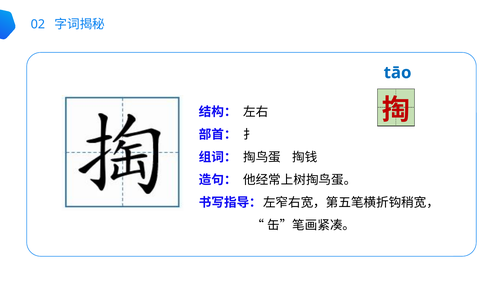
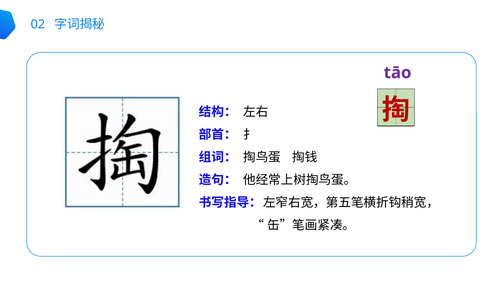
tāo colour: blue -> purple (398, 73)
